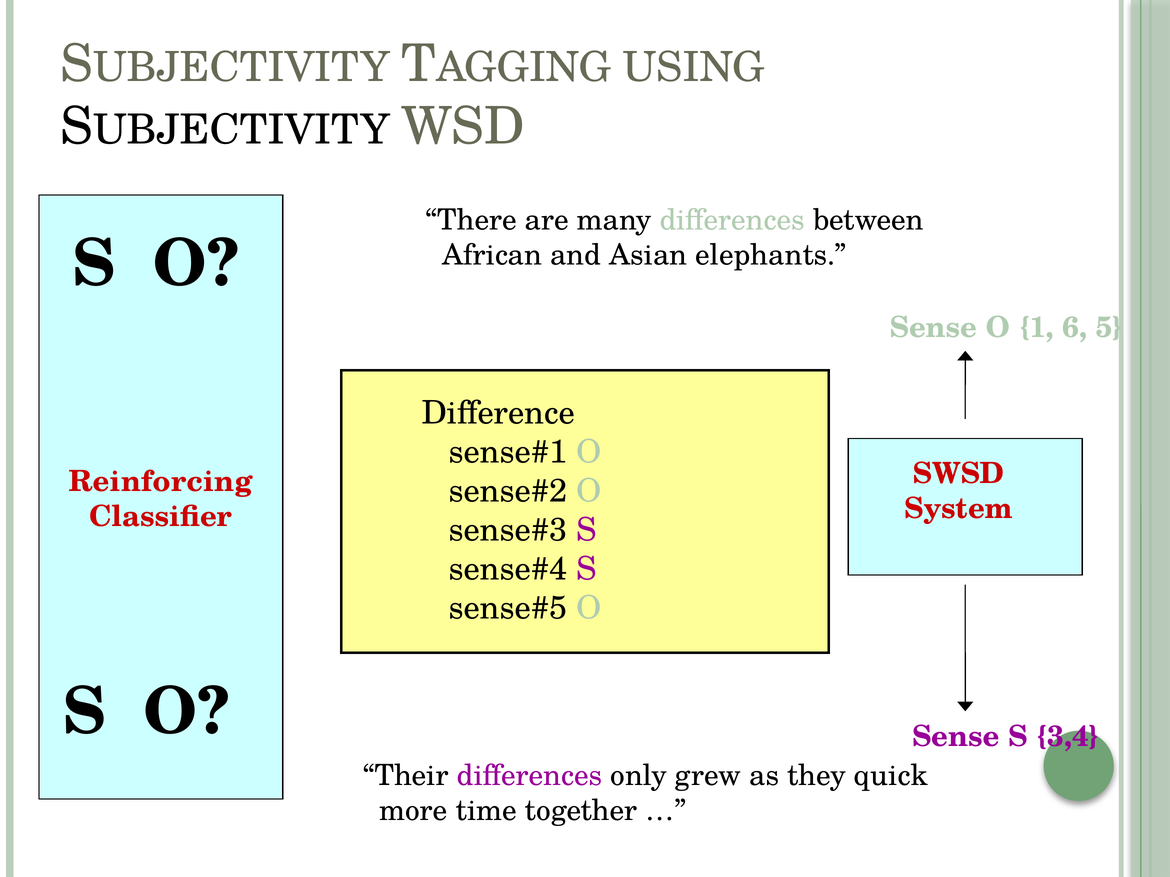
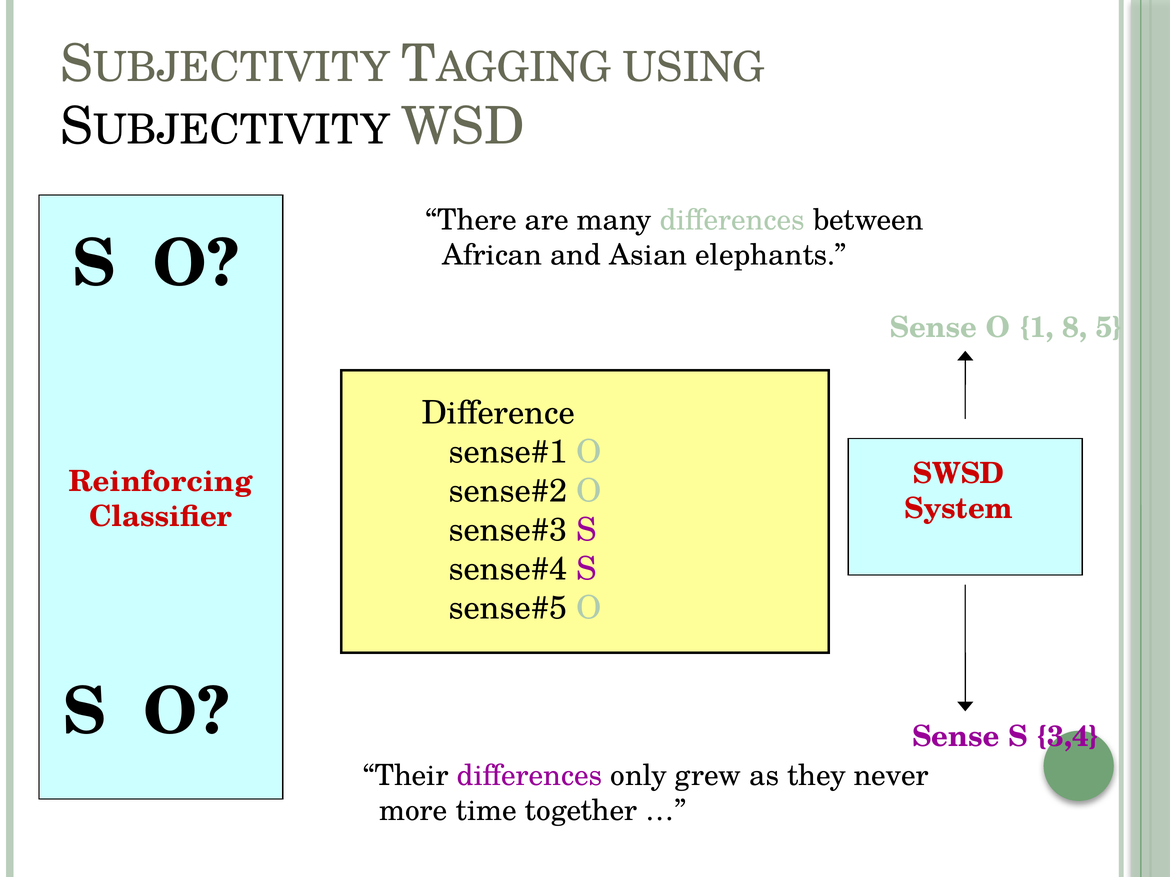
6: 6 -> 8 (1075, 328)
quick: quick -> never (891, 776)
